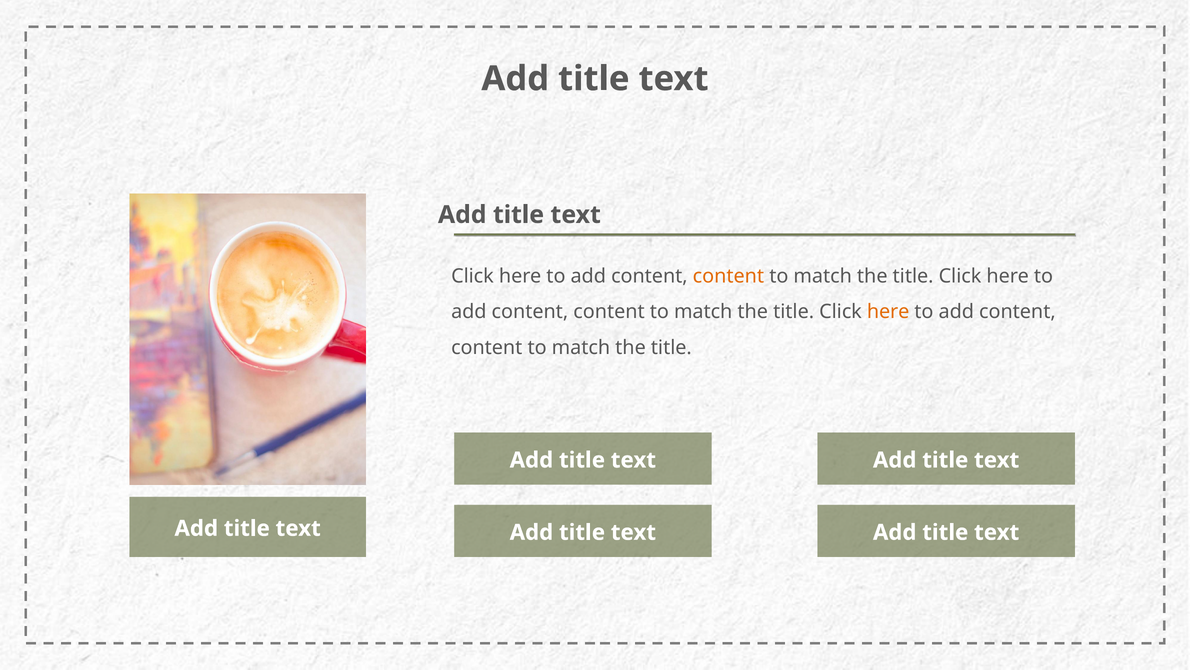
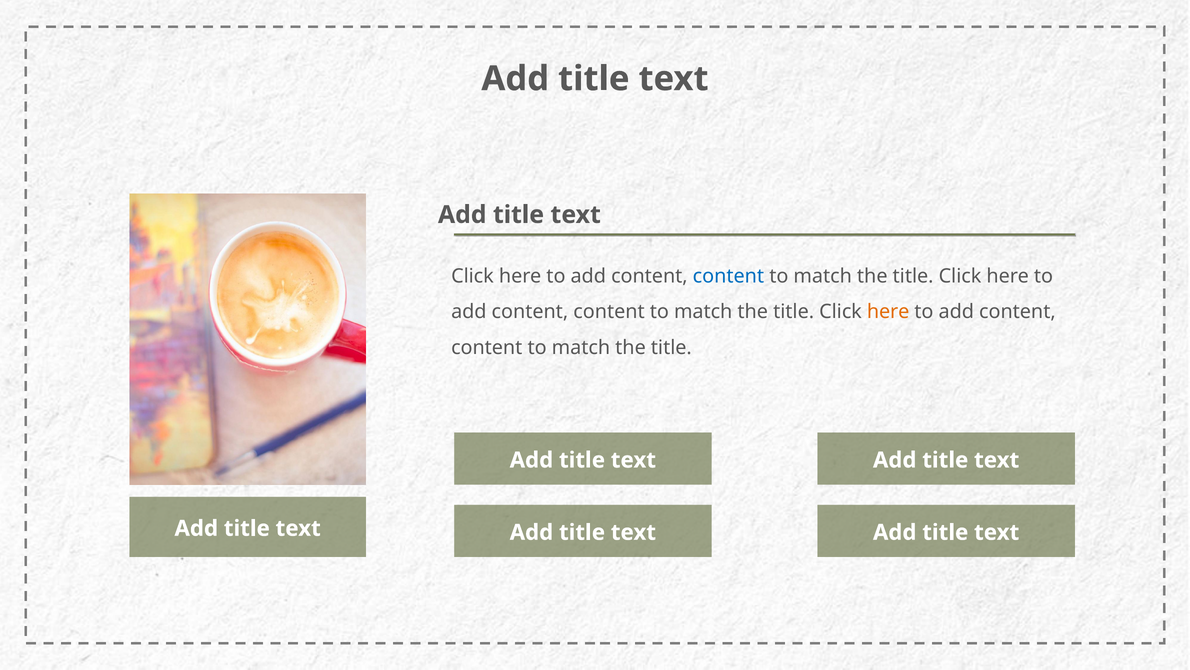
content colour: orange -> blue (728, 276)
